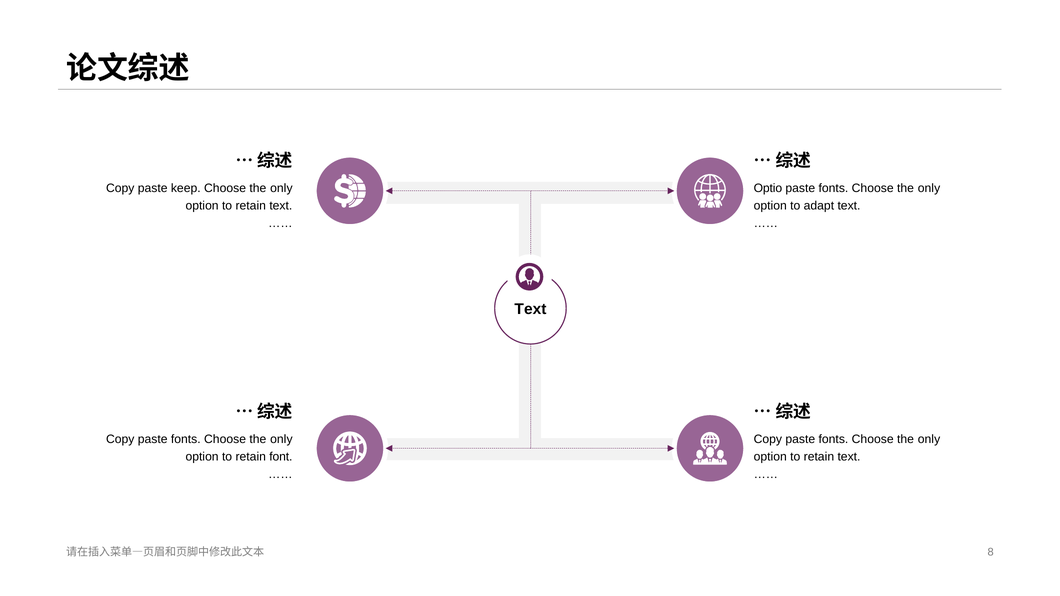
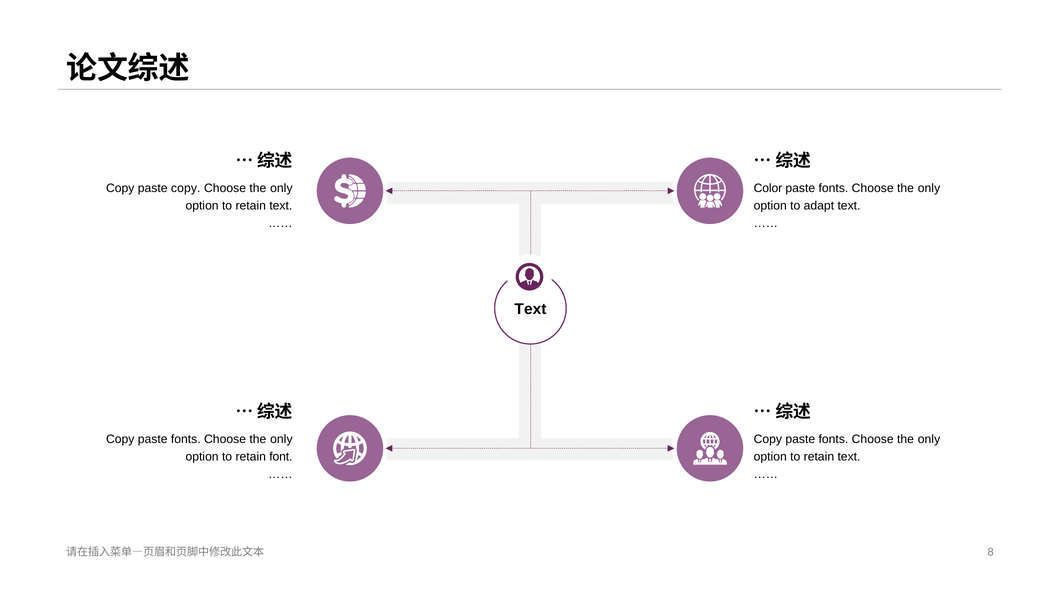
paste keep: keep -> copy (186, 188)
Optio: Optio -> Color (768, 188)
